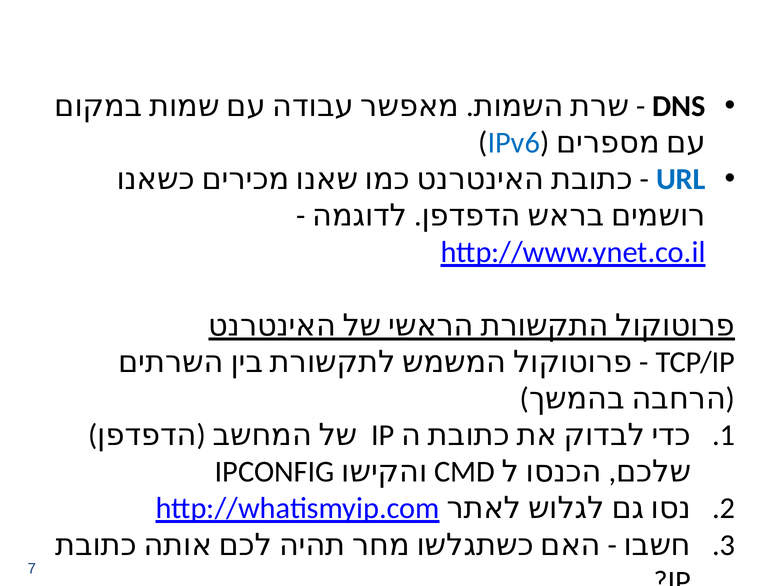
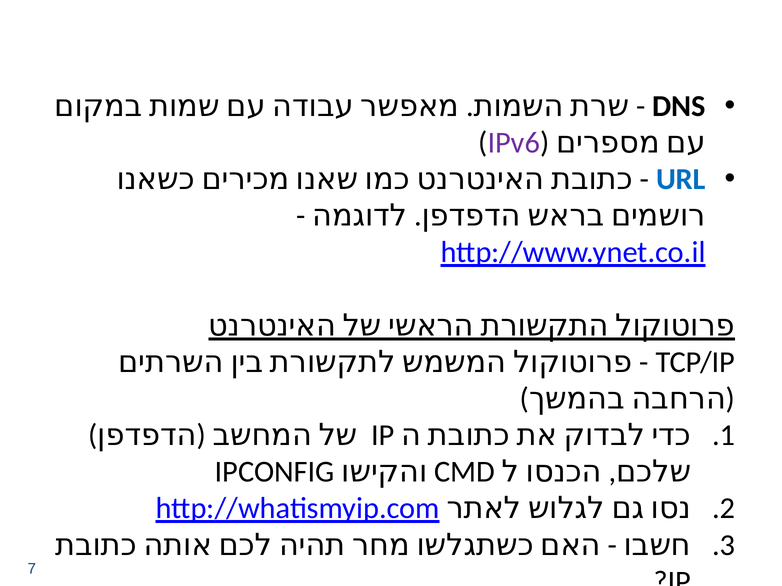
IPv6 colour: blue -> purple (514, 143)
